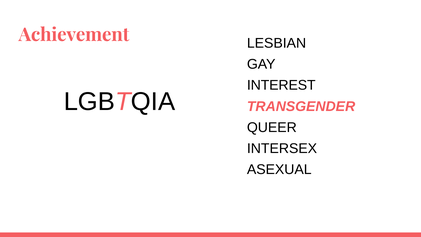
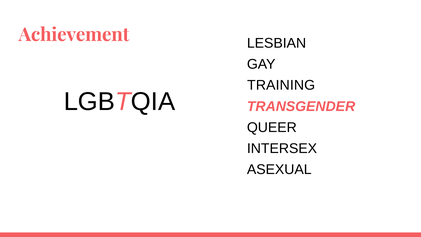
INTEREST: INTEREST -> TRAINING (281, 85)
